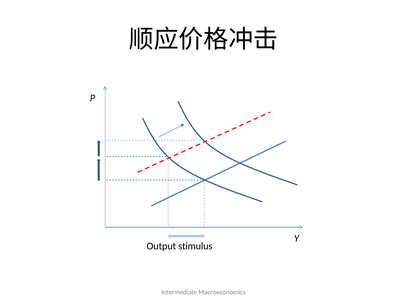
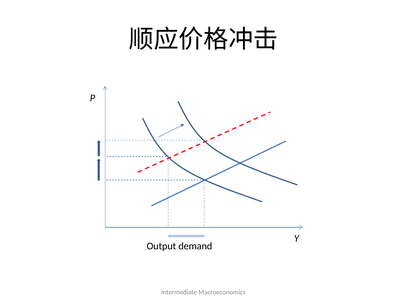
stimulus: stimulus -> demand (195, 246)
